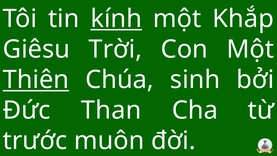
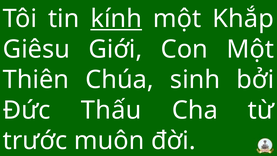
Trời: Trời -> Giới (115, 49)
Thiên underline: present -> none (36, 80)
Than: Than -> Thấu (111, 110)
